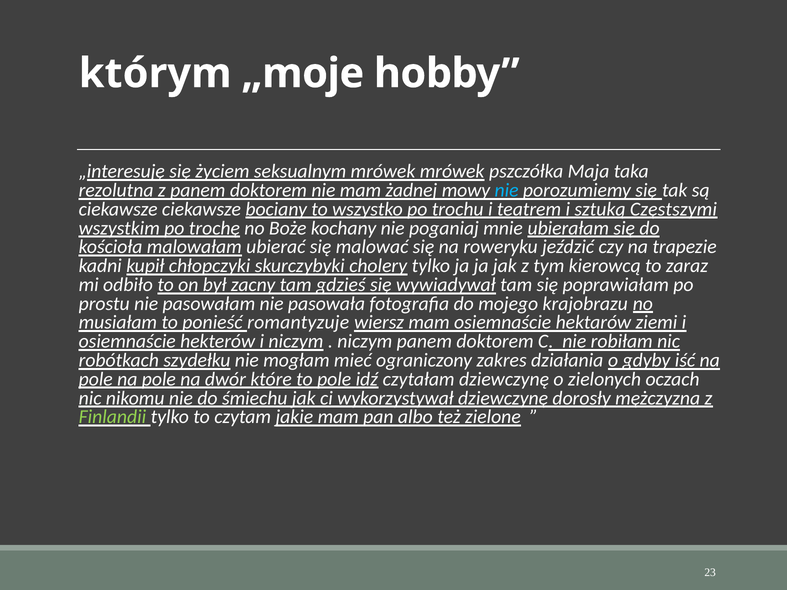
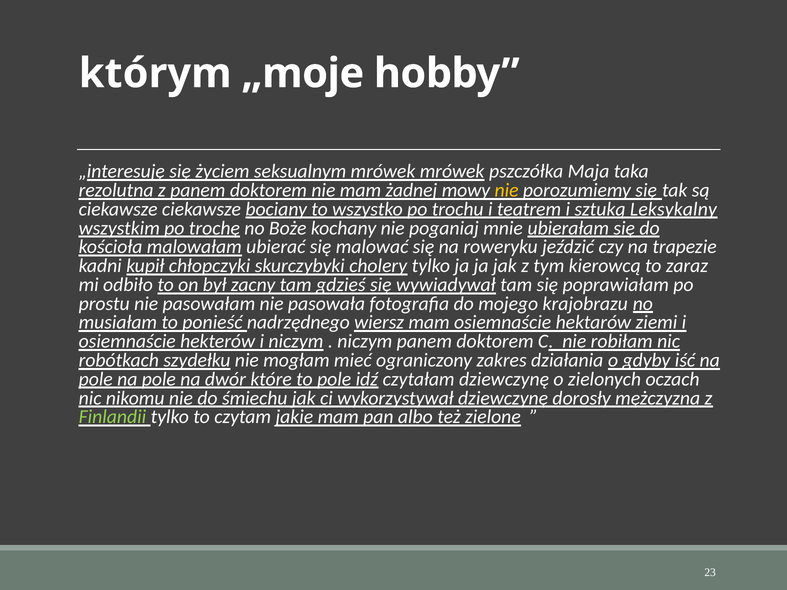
nie colour: light blue -> yellow (507, 190)
Częstszymi: Częstszymi -> Leksykalny (673, 209)
romantyzuje: romantyzuje -> nadrzędnego (298, 323)
